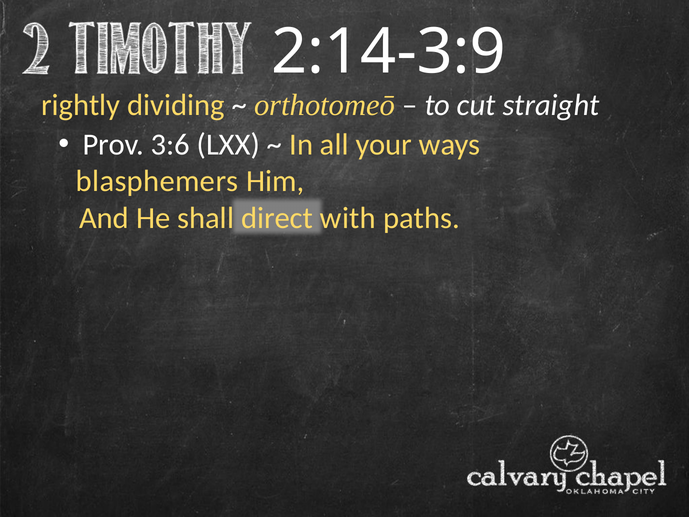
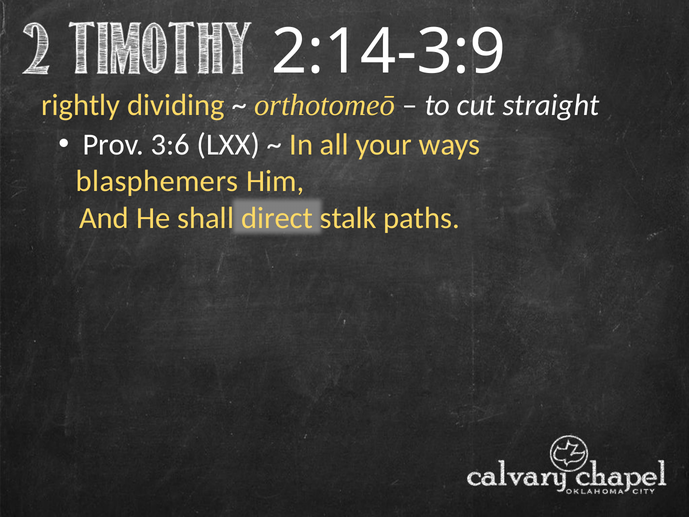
with: with -> stalk (348, 218)
